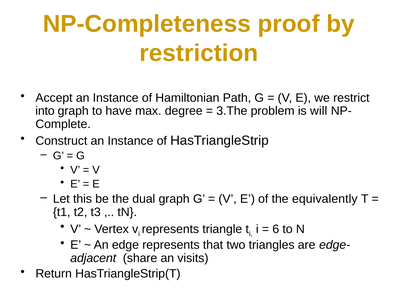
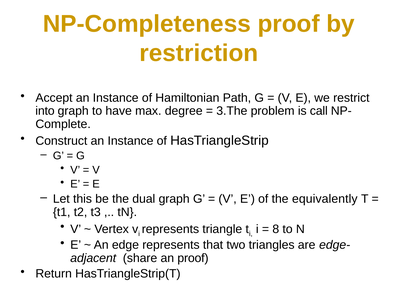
will: will -> call (319, 111)
6: 6 -> 8 (276, 229)
an visits: visits -> proof (193, 258)
